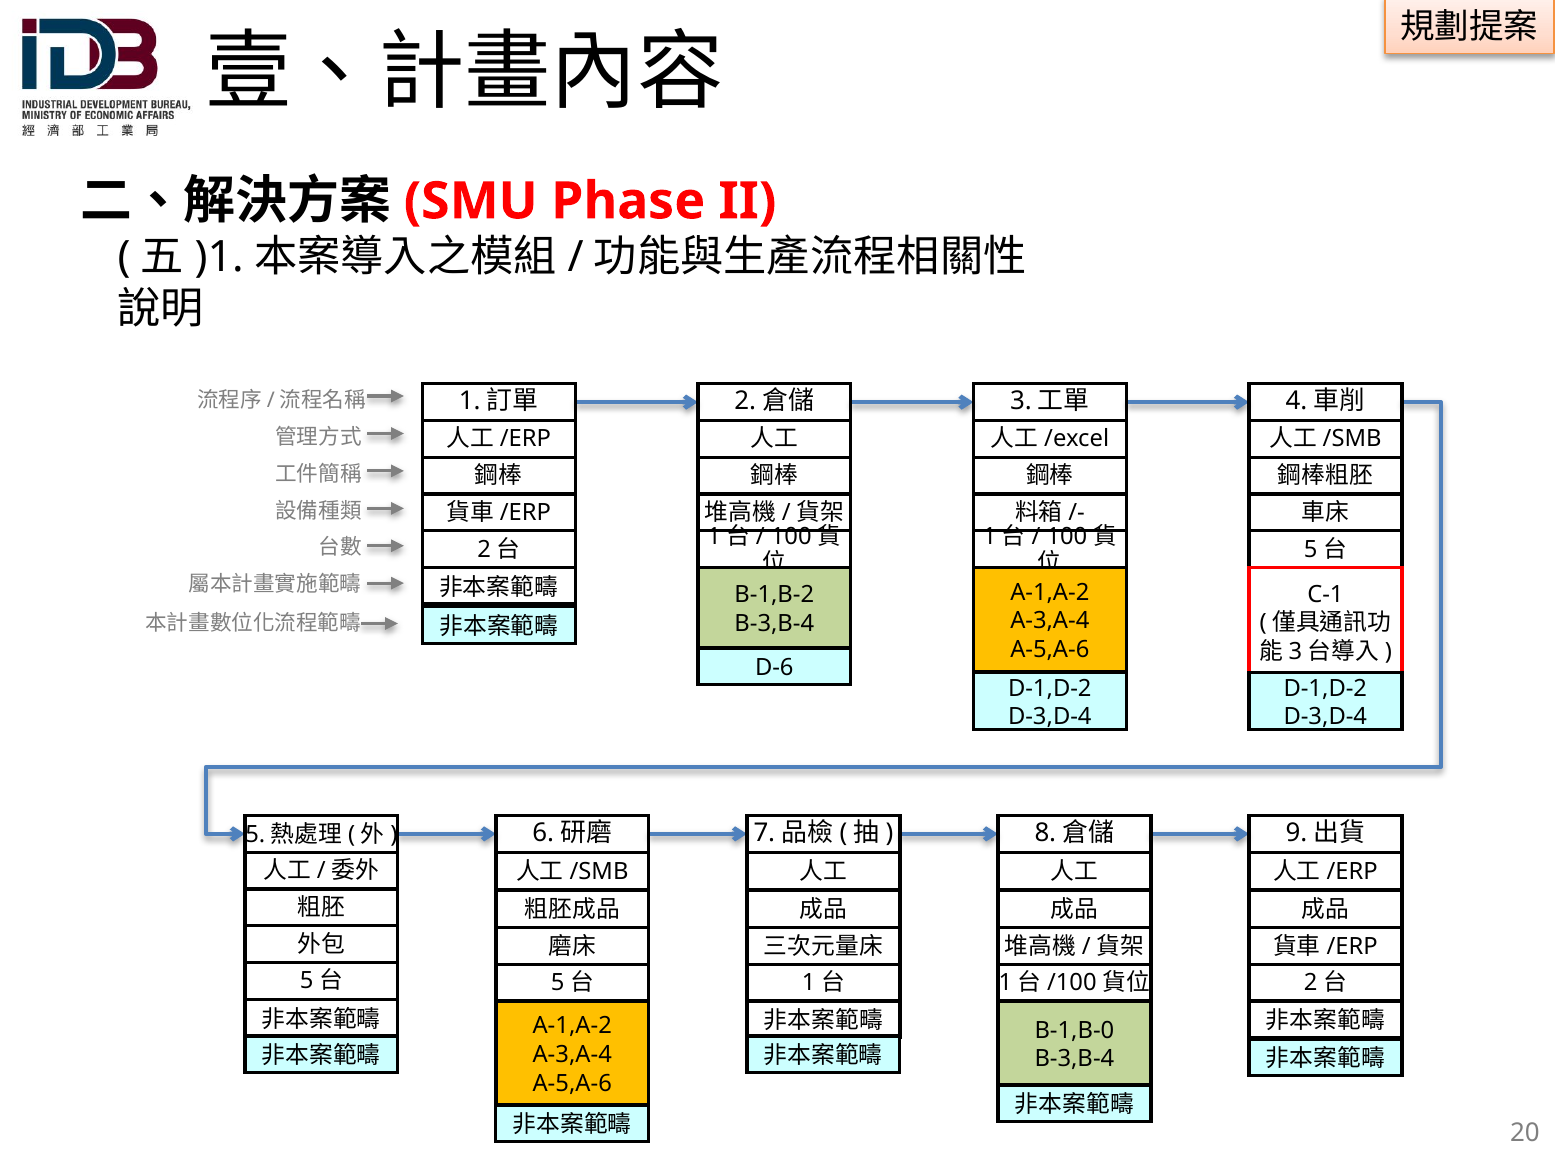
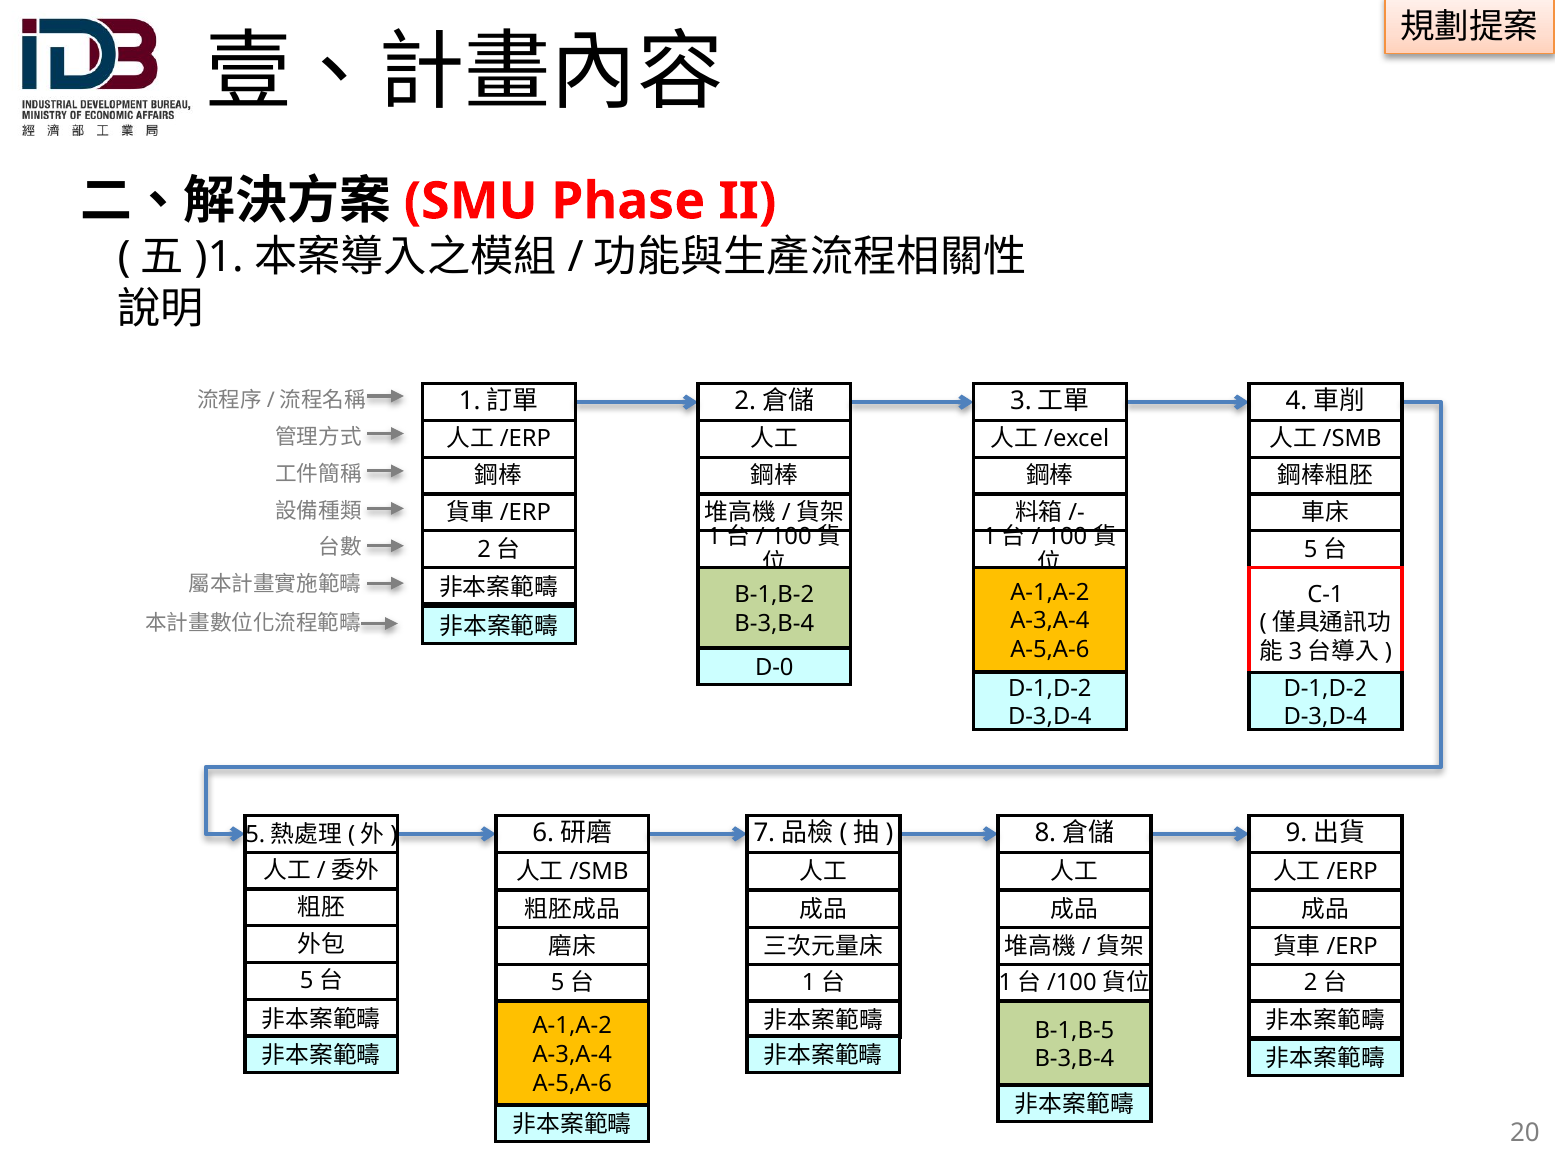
D-6: D-6 -> D-0 (774, 668)
B-1,B-0: B-1,B-0 -> B-1,B-5 (1074, 1031)
